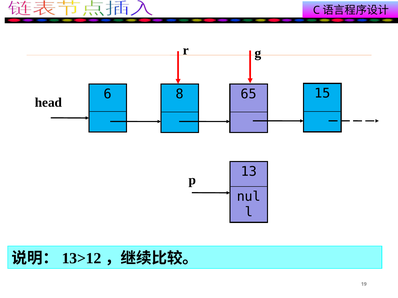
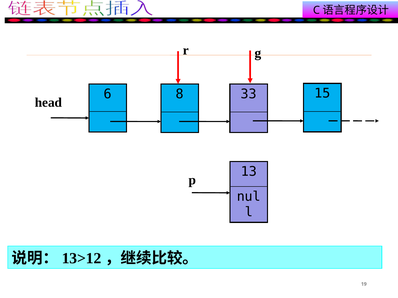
65: 65 -> 33 (249, 94)
